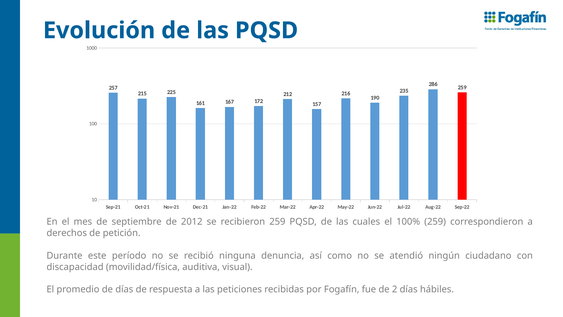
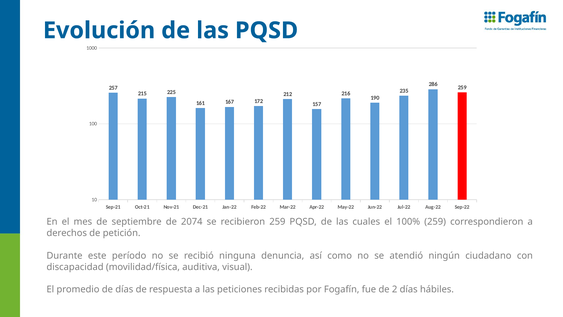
2012: 2012 -> 2074 (192, 222)
